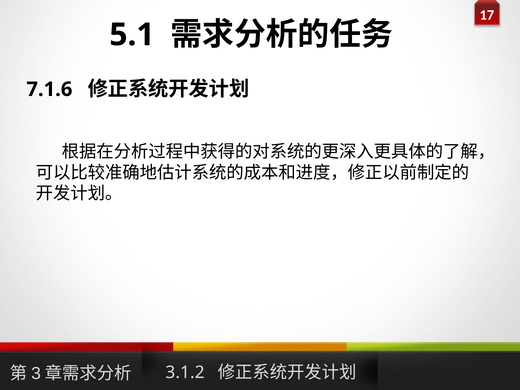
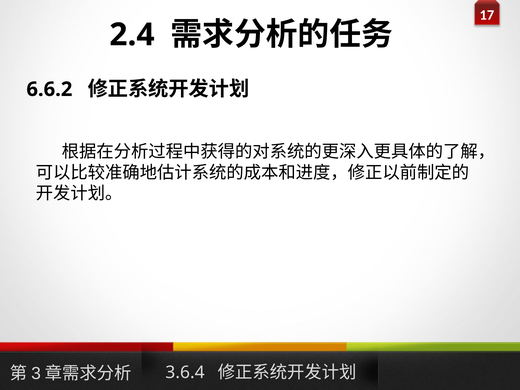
5.1: 5.1 -> 2.4 (132, 35)
7.1.6: 7.1.6 -> 6.6.2 (49, 89)
3.1.2: 3.1.2 -> 3.6.4 (185, 373)
